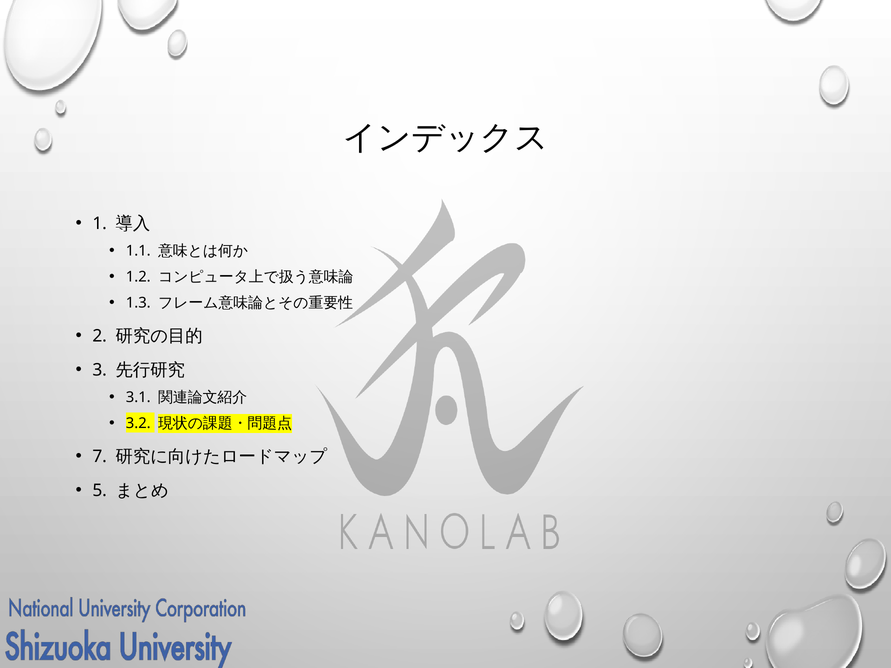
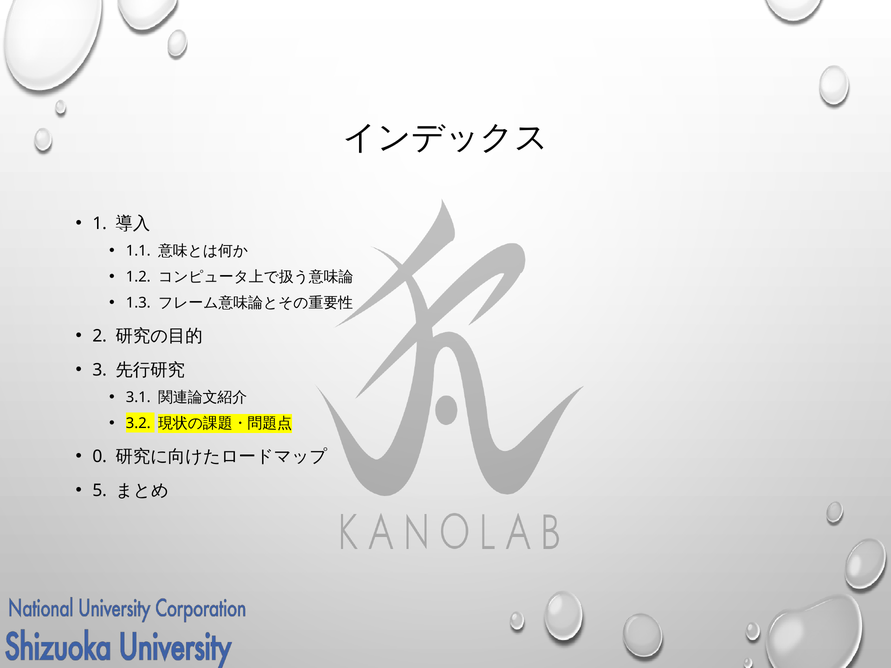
7: 7 -> 0 (100, 457)
